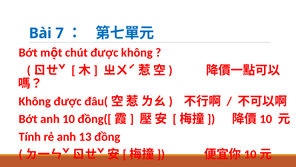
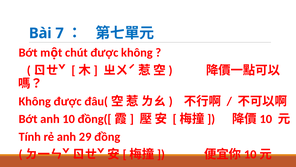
13: 13 -> 29 (85, 136)
